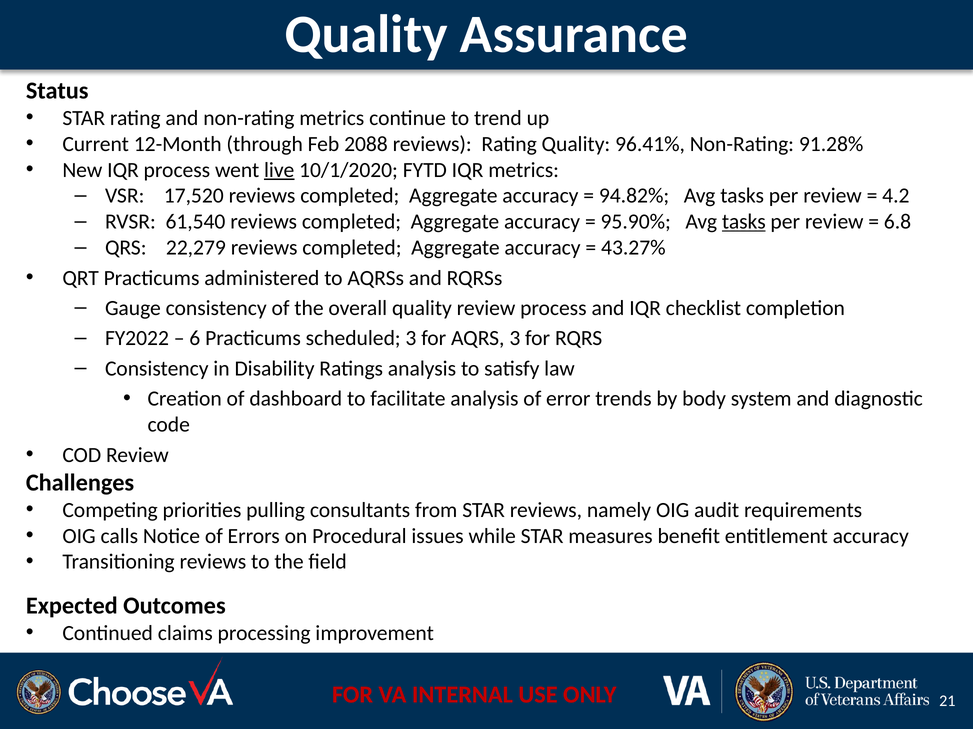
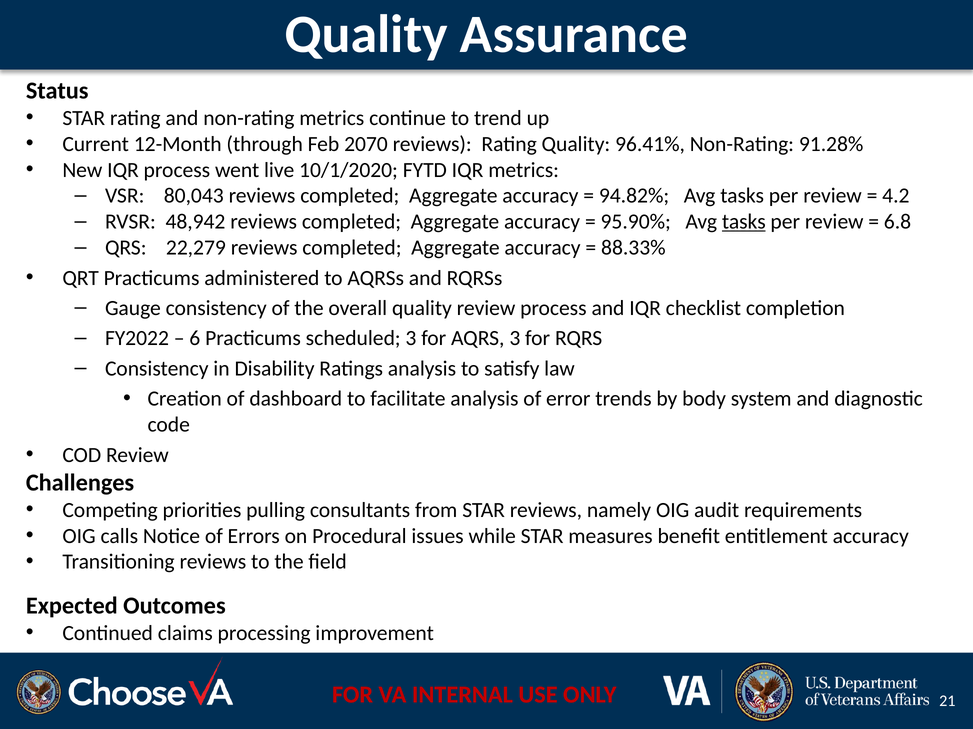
2088: 2088 -> 2070 (366, 144)
live underline: present -> none (279, 170)
17,520: 17,520 -> 80,043 (194, 196)
61,540: 61,540 -> 48,942 (195, 222)
43.27%: 43.27% -> 88.33% (633, 248)
